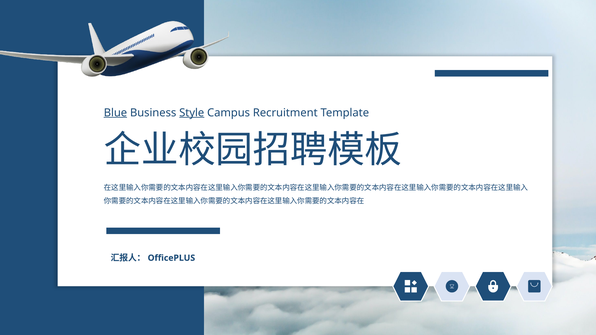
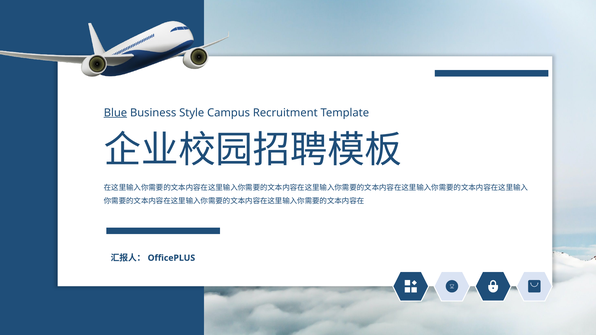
Style underline: present -> none (192, 113)
